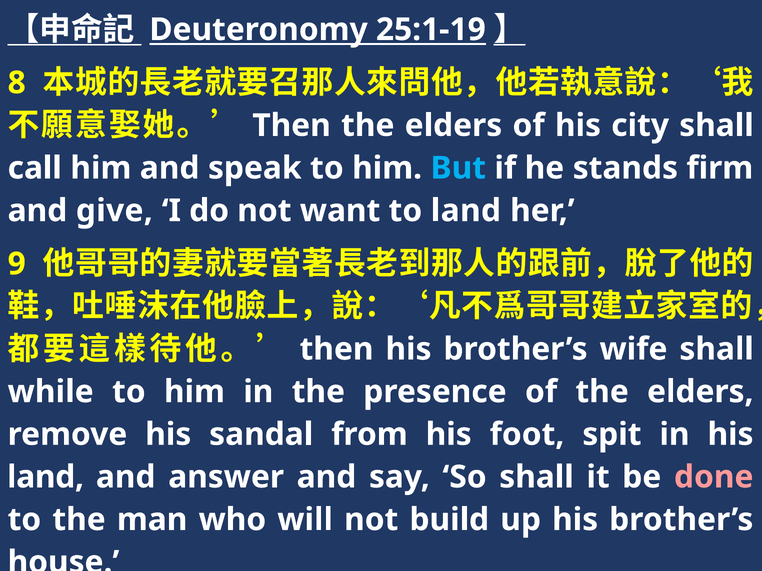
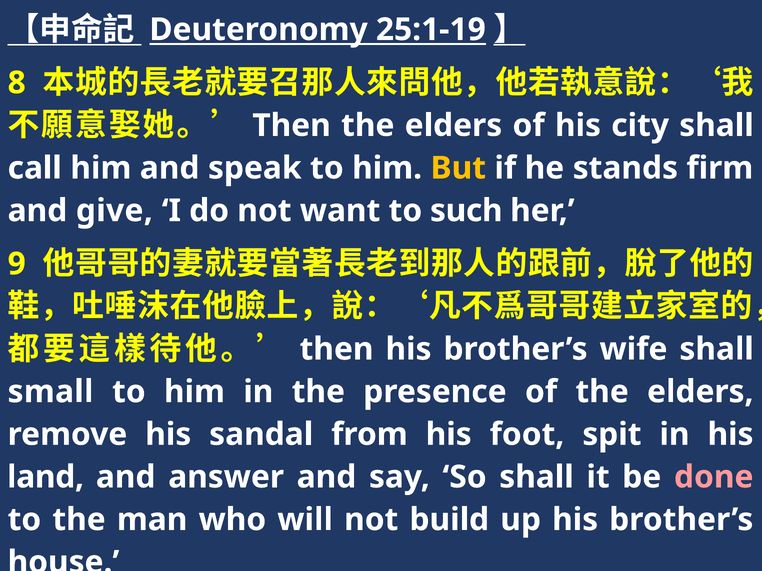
But colour: light blue -> yellow (458, 168)
to land: land -> such (466, 211)
while: while -> small (51, 392)
